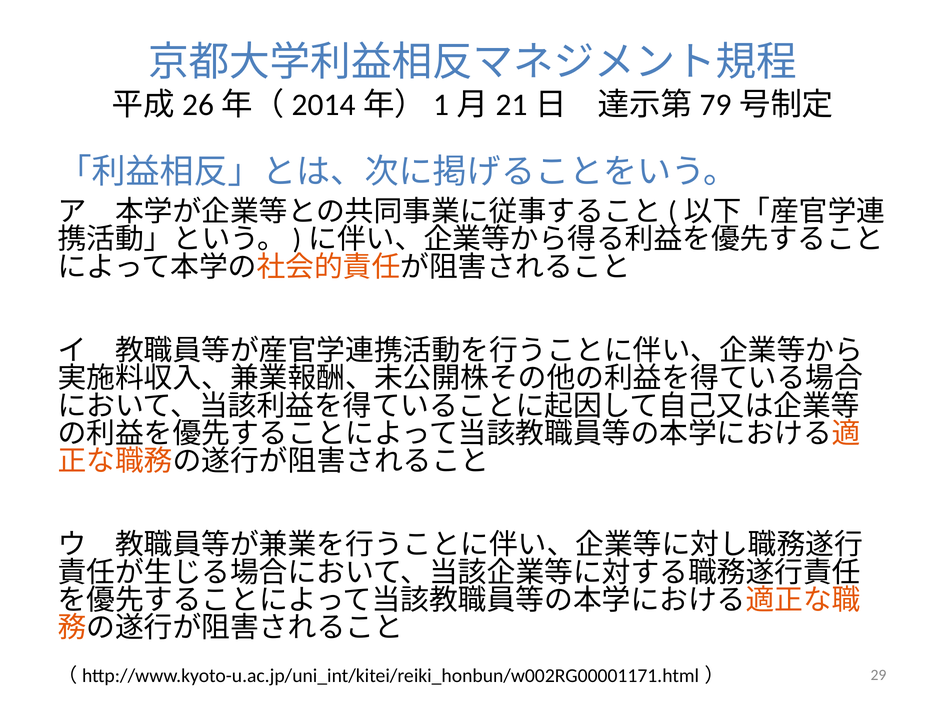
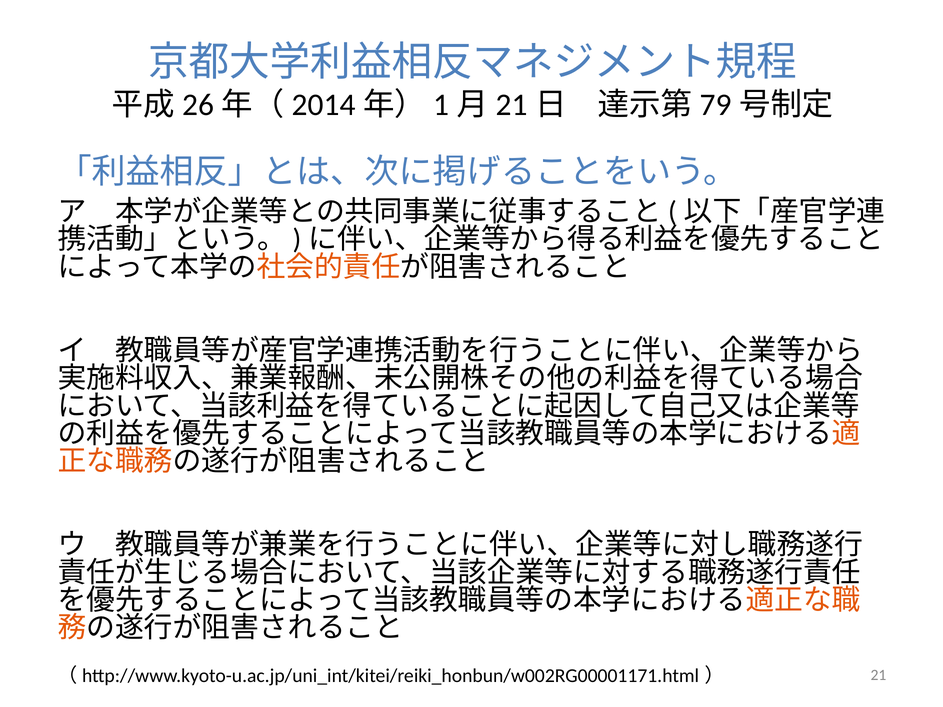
29: 29 -> 21 (878, 675)
